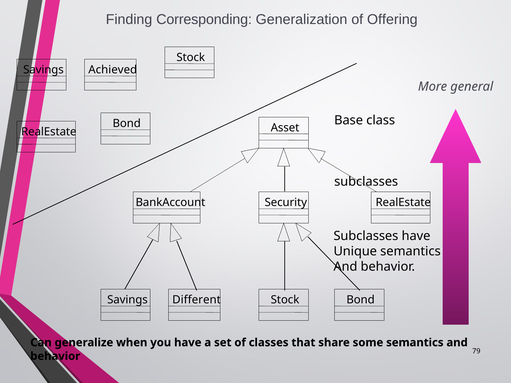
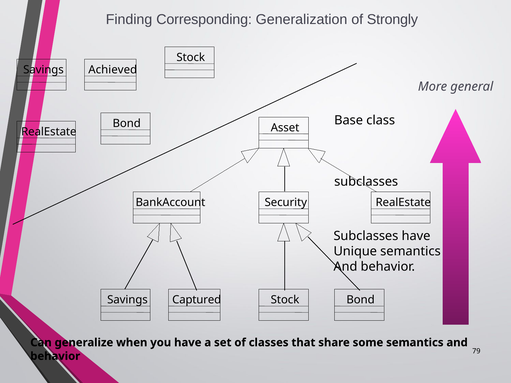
Offering: Offering -> Strongly (392, 19)
Different: Different -> Captured (197, 300)
